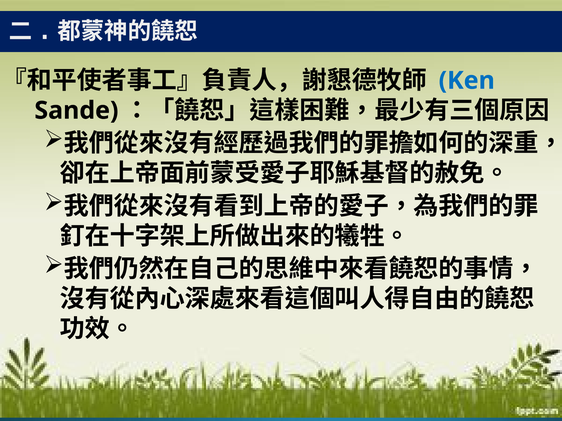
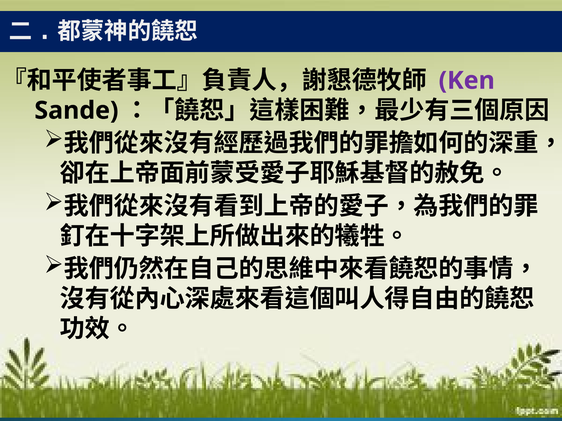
Ken colour: blue -> purple (467, 81)
